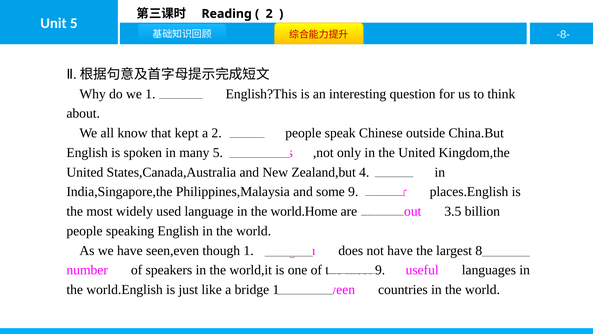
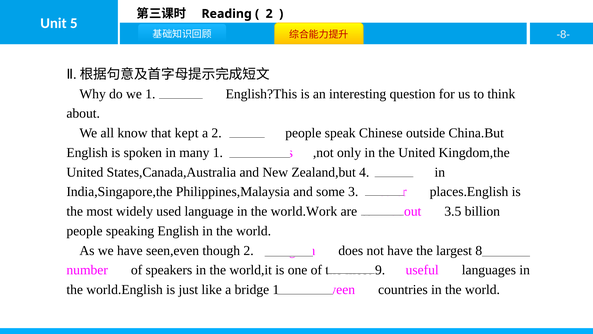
many 5: 5 -> 1 (218, 152)
some 9: 9 -> 3 (353, 192)
world.Home: world.Home -> world.Work (304, 211)
though 1: 1 -> 2 (249, 250)
